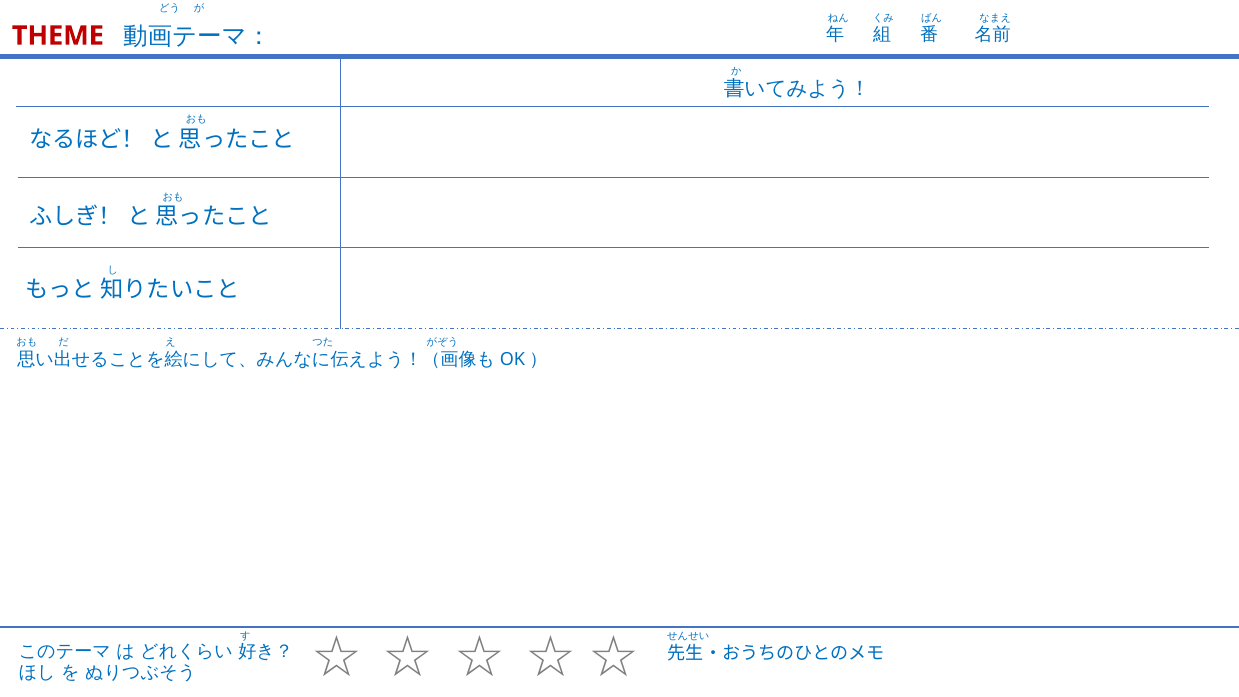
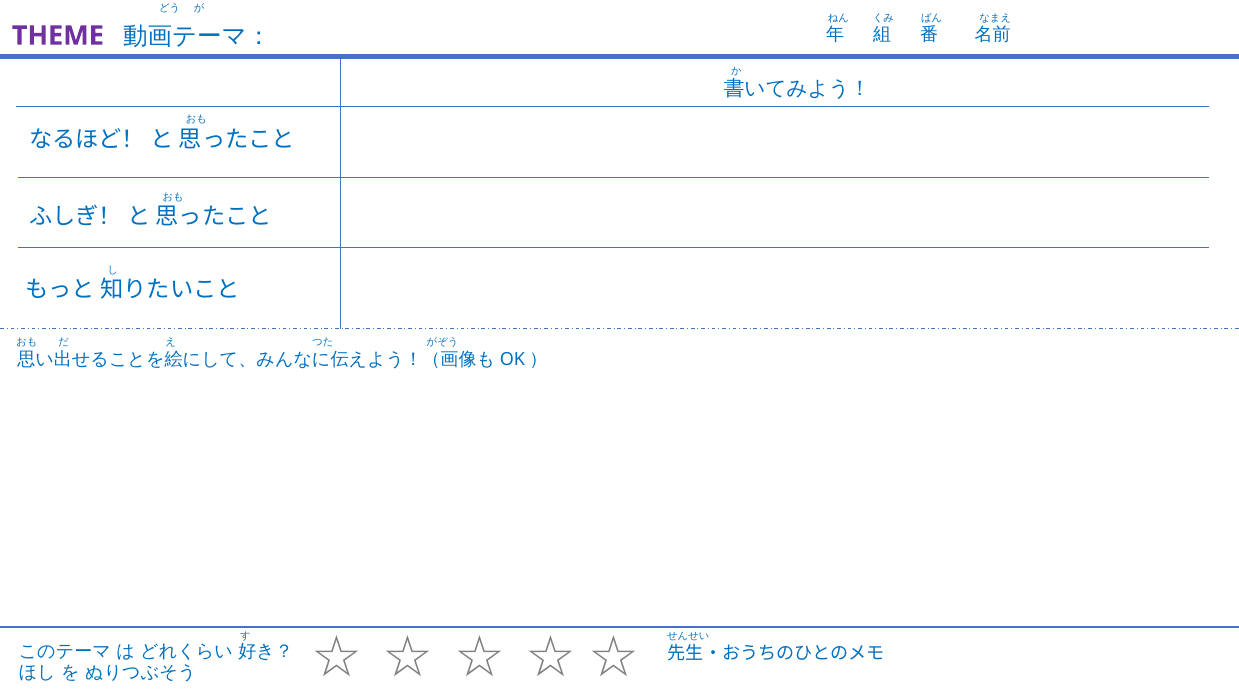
THEME colour: red -> purple (58, 36)
